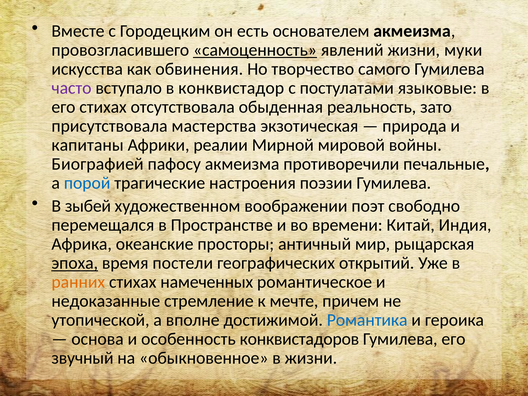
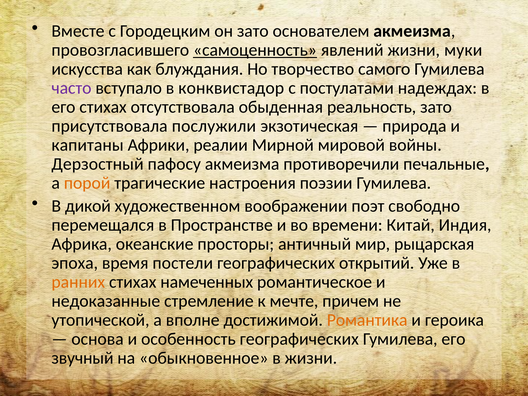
он есть: есть -> зато (253, 31)
обвинения: обвинения -> блуждания (199, 69)
языковые: языковые -> надеждах (437, 88)
мастерства: мастерства -> послужили (214, 126)
Биографией: Биографией -> Дерзостный (98, 164)
порой colour: blue -> orange (87, 183)
зыбей: зыбей -> дикой (88, 206)
эпоха underline: present -> none (75, 263)
Романтика colour: blue -> orange (367, 320)
особенность конквистадоров: конквистадоров -> географических (299, 339)
